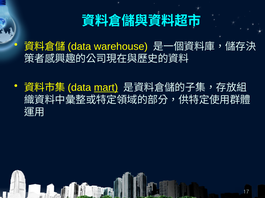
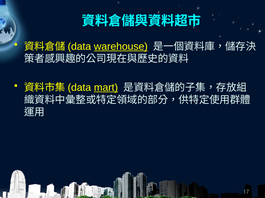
warehouse underline: none -> present (121, 47)
